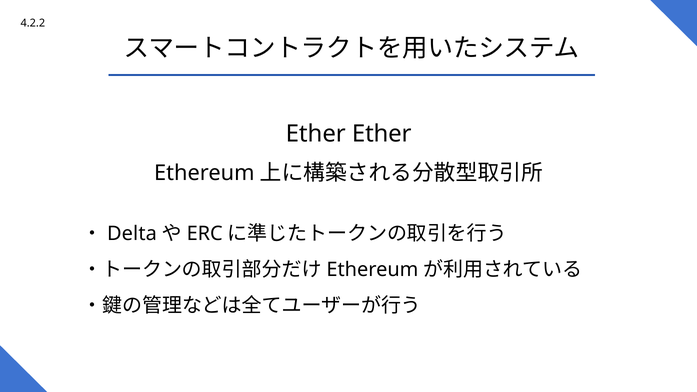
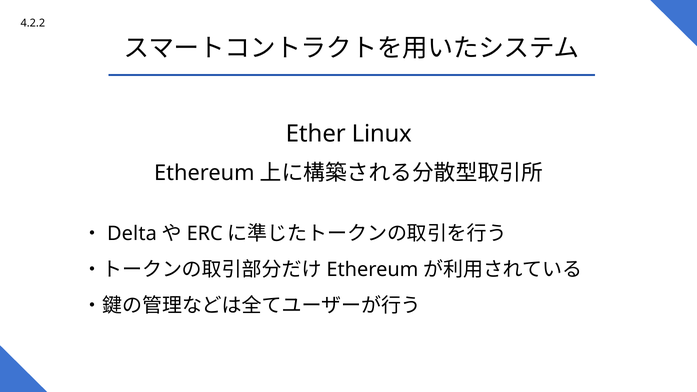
Ether Ether: Ether -> Linux (382, 134)
